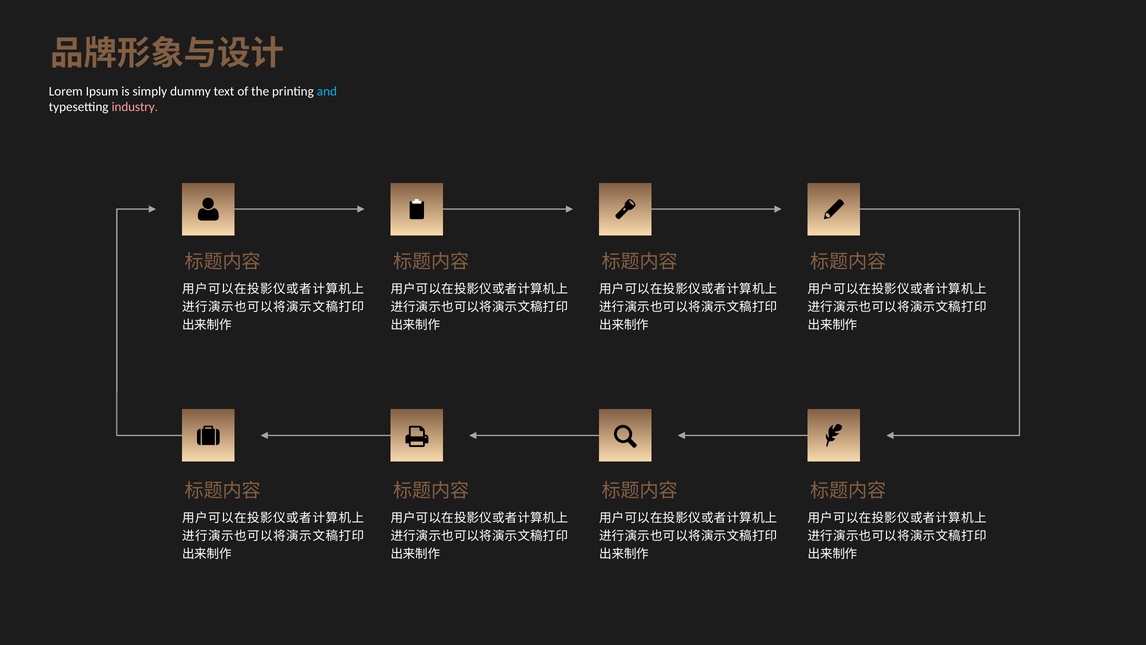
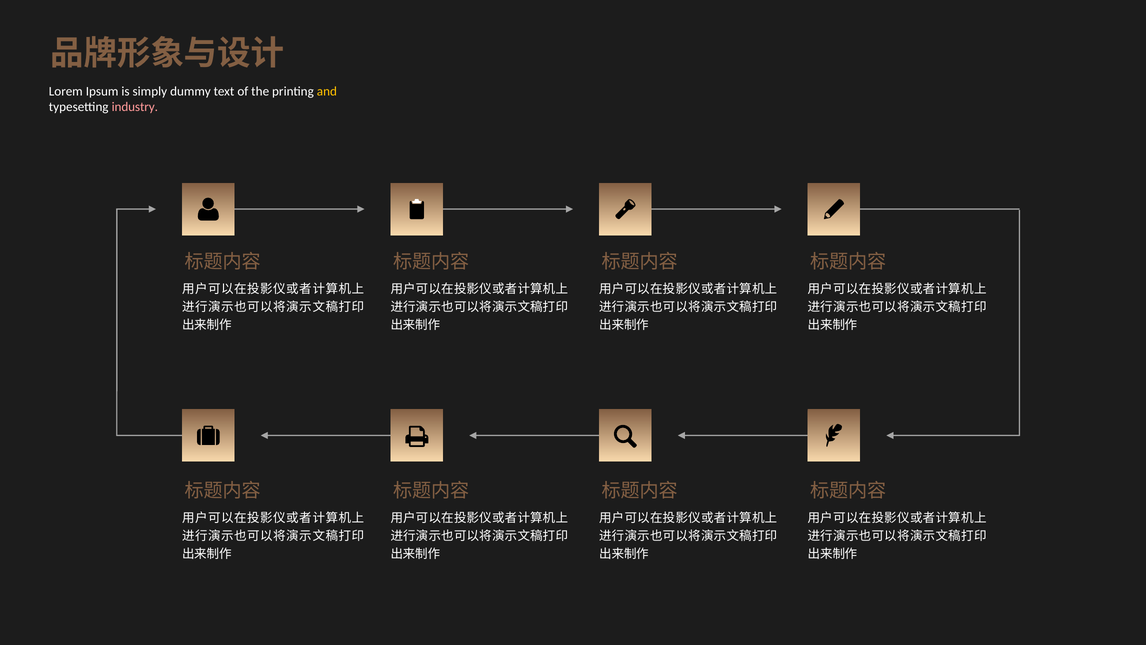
and colour: light blue -> yellow (327, 91)
